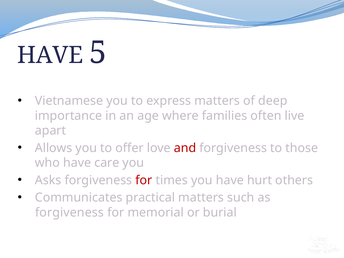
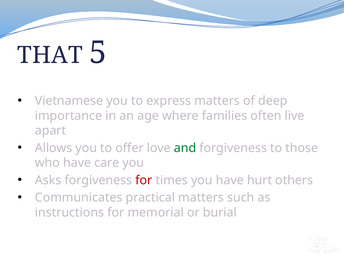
HAVE: HAVE -> THAT (50, 55)
and colour: red -> green (185, 148)
forgiveness: forgiveness -> instructions (70, 213)
